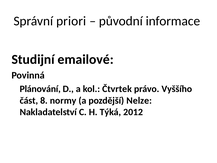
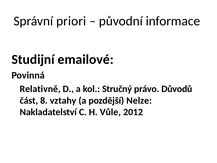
Plánování: Plánování -> Relativně (40, 89)
Čtvrtek: Čtvrtek -> Stručný (117, 89)
Vyššího: Vyššího -> Důvodů (177, 89)
normy: normy -> vztahy (63, 100)
Týká: Týká -> Vůle (110, 112)
